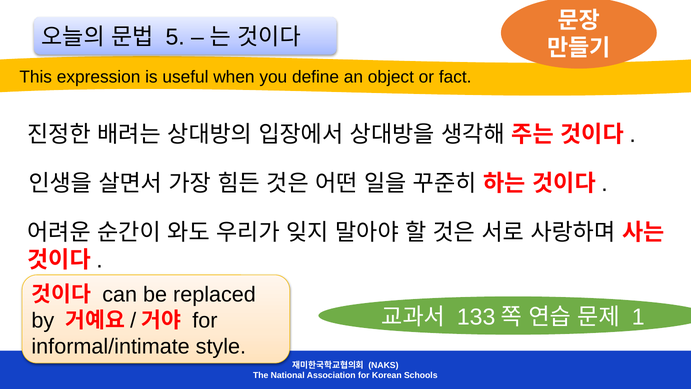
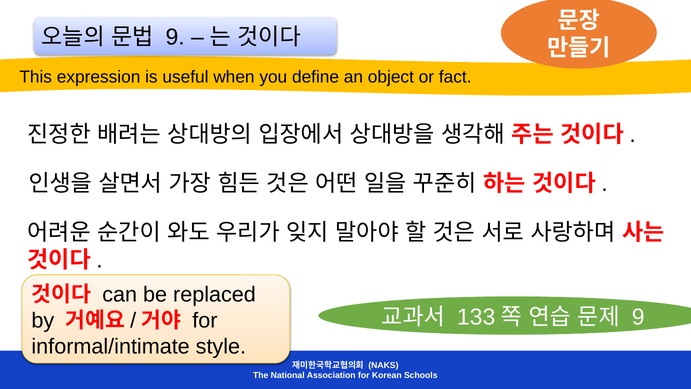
5: 5 -> 9 (175, 37)
1: 1 -> 9 (638, 317)
